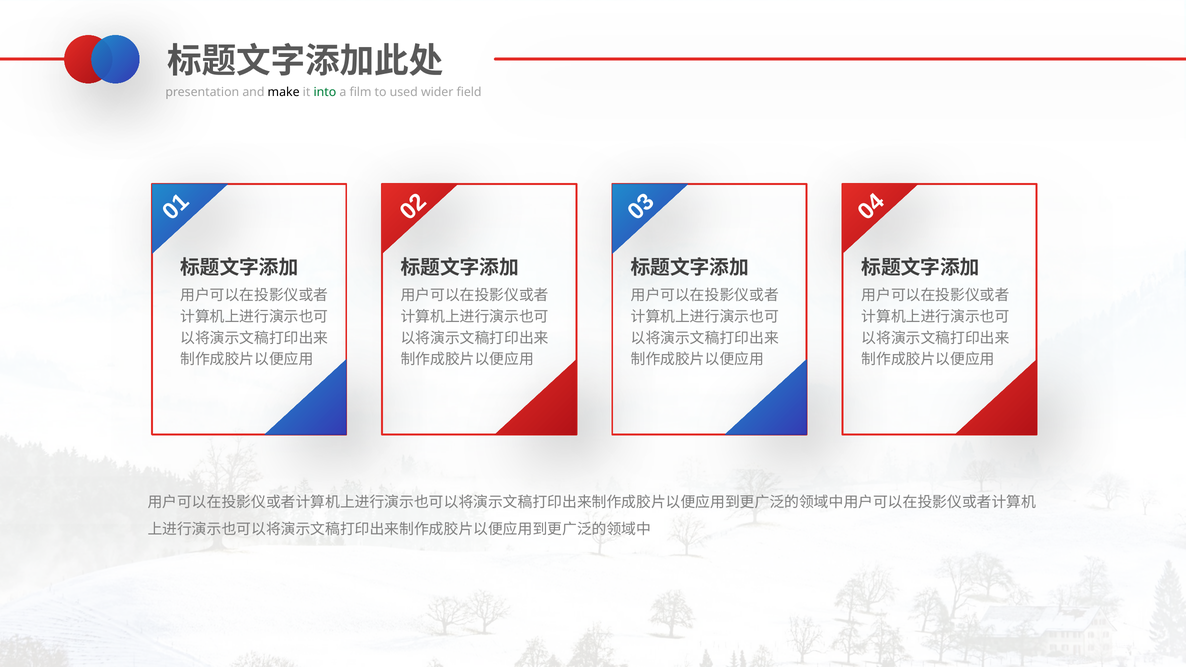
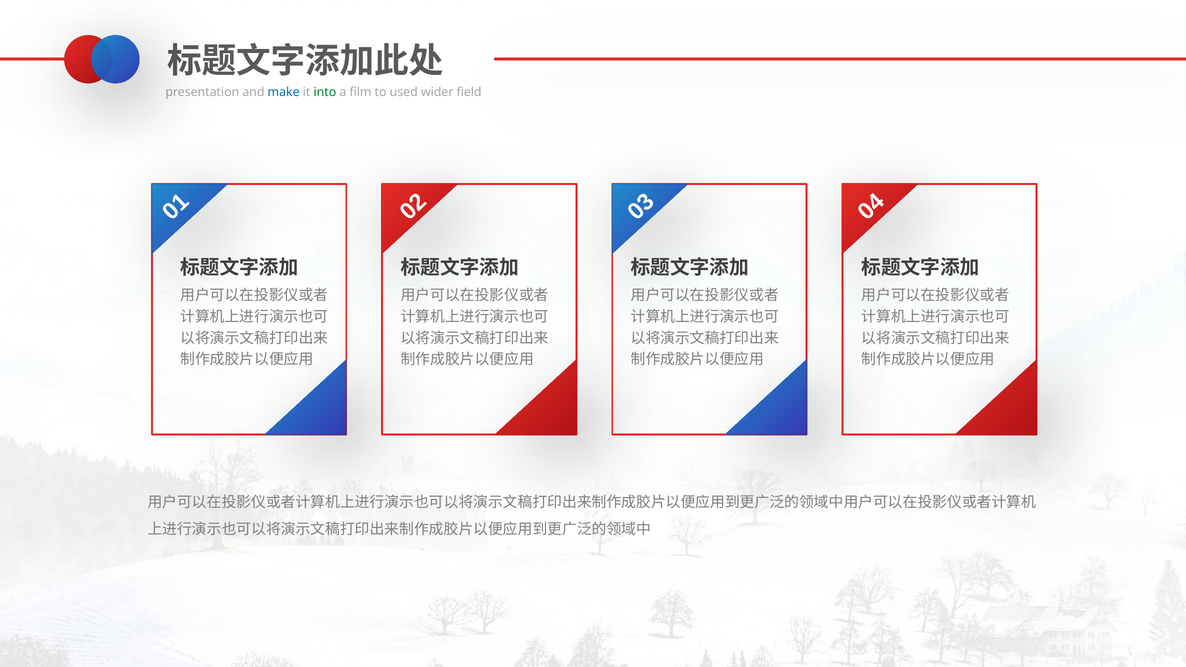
make colour: black -> blue (284, 92)
